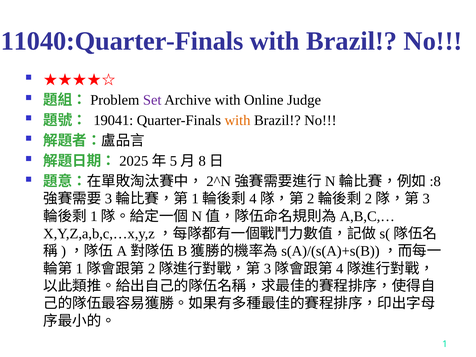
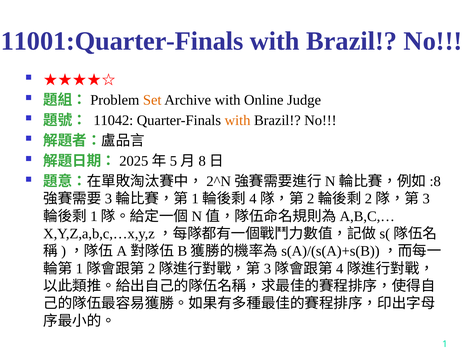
11040:Quarter-Finals: 11040:Quarter-Finals -> 11001:Quarter-Finals (122, 41)
Set colour: purple -> orange (152, 100)
19041: 19041 -> 11042 (113, 120)
